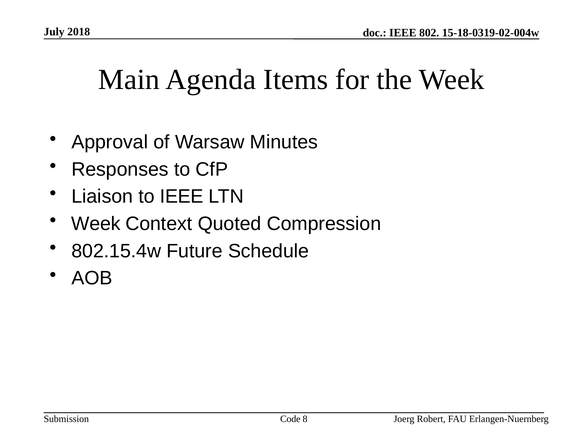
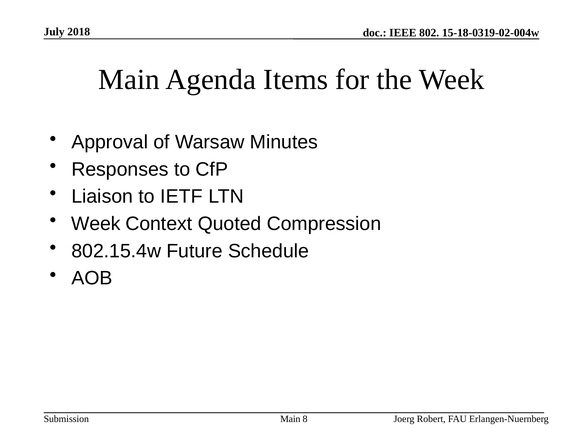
to IEEE: IEEE -> IETF (181, 197)
Code: Code -> Main (290, 419)
